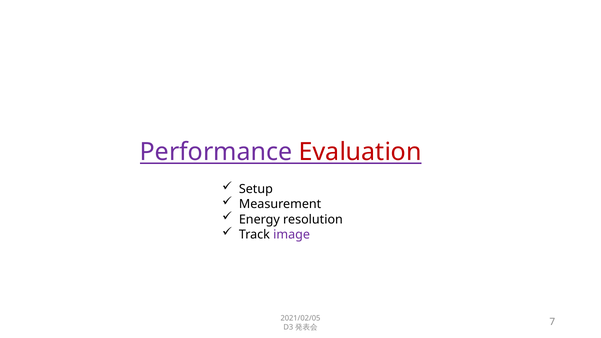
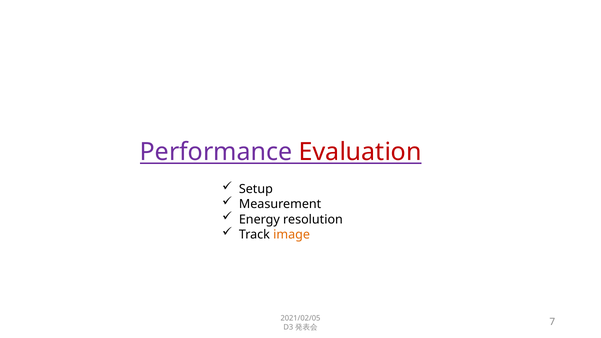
image colour: purple -> orange (292, 234)
